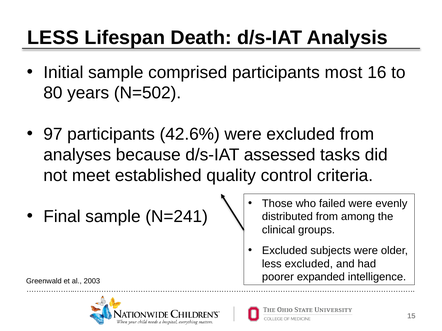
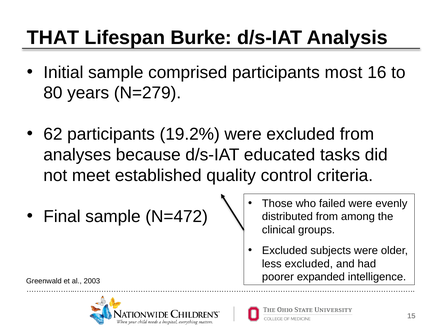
LESS: LESS -> THAT (53, 38)
Death: Death -> Burke (201, 38)
N=502: N=502 -> N=279 (148, 93)
97: 97 -> 62 (53, 134)
42.6%: 42.6% -> 19.2% (190, 134)
assessed: assessed -> educated (280, 155)
N=241: N=241 -> N=472 (177, 217)
